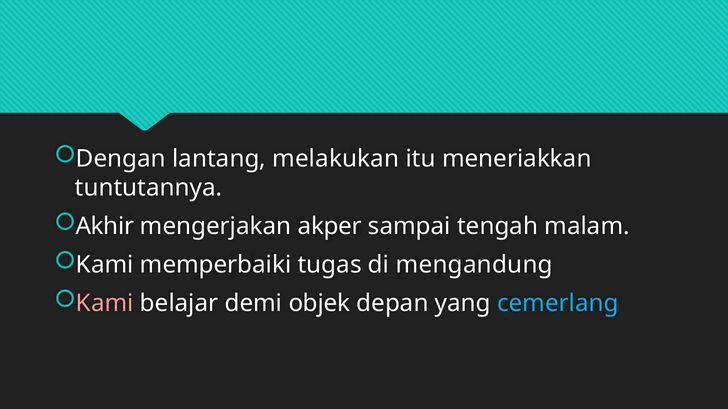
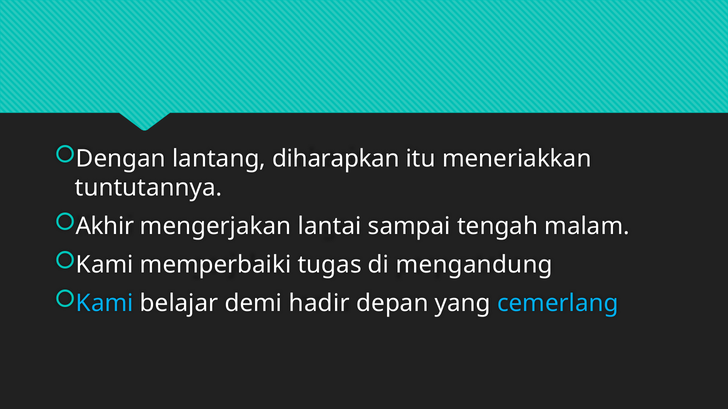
melakukan: melakukan -> diharapkan (336, 159)
akper: akper -> lantai (330, 226)
Kami colour: pink -> light blue (105, 303)
objek: objek -> hadir (319, 303)
